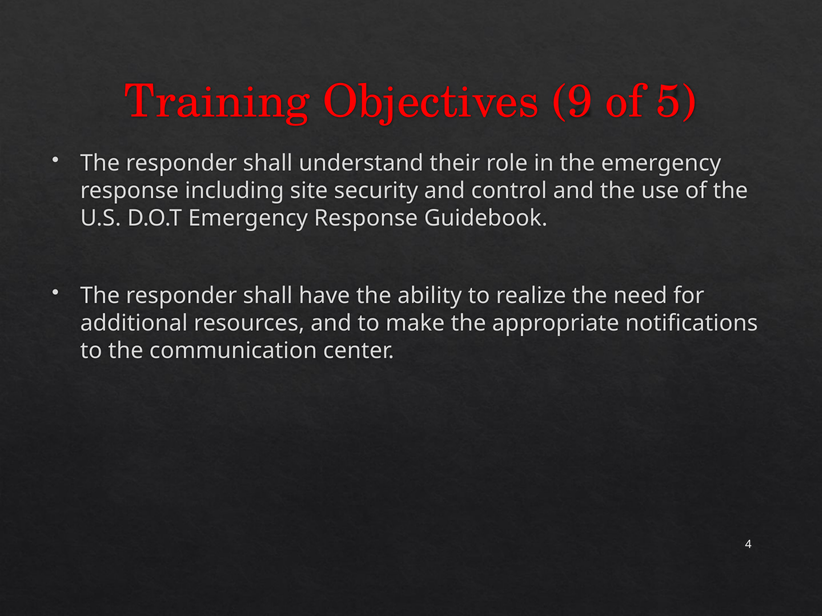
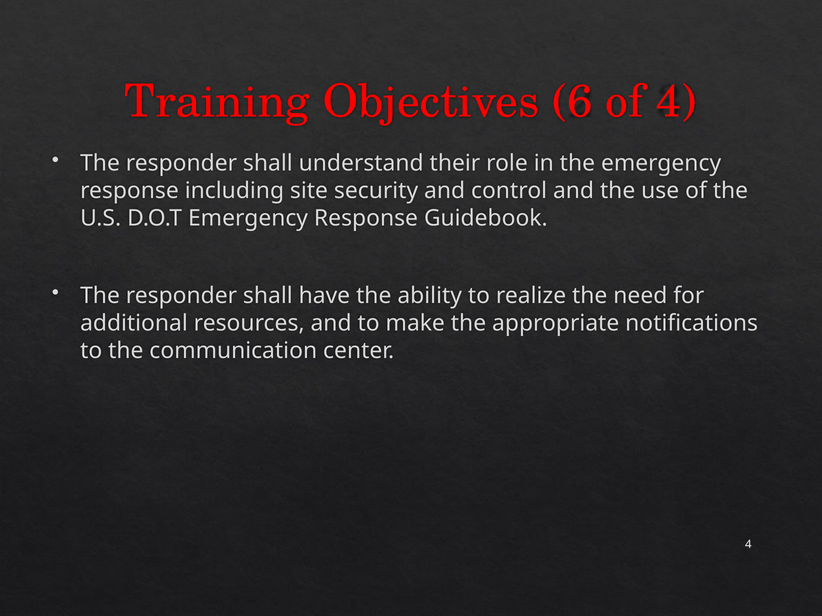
9: 9 -> 6 (572, 102)
of 5: 5 -> 4 (676, 102)
